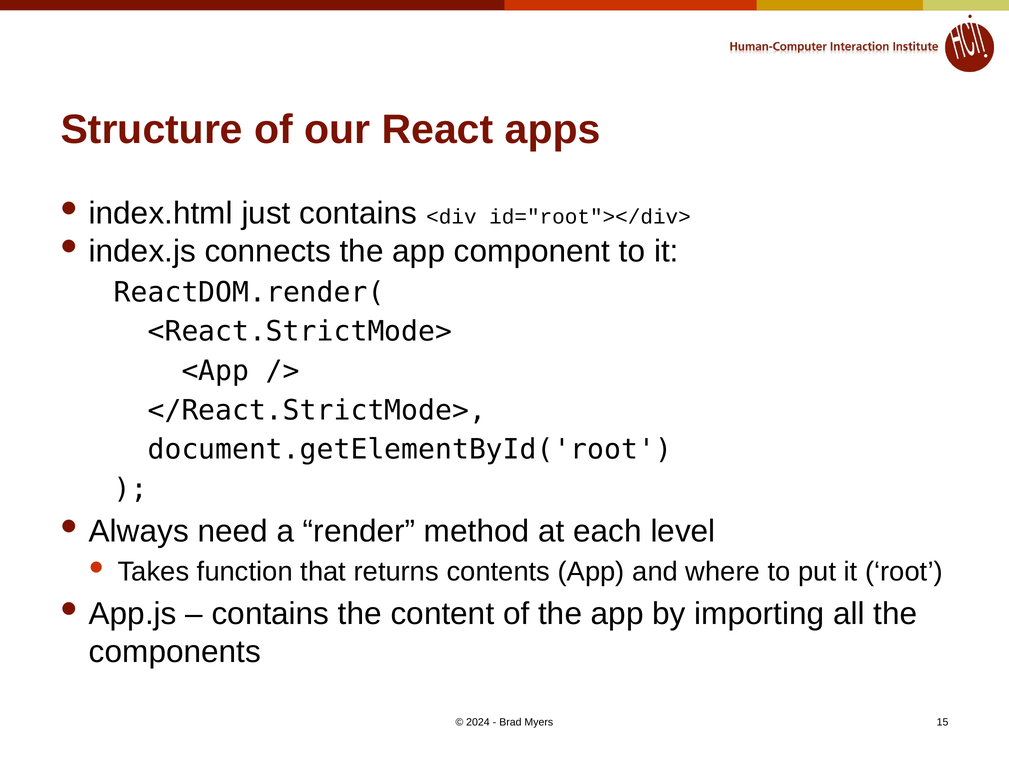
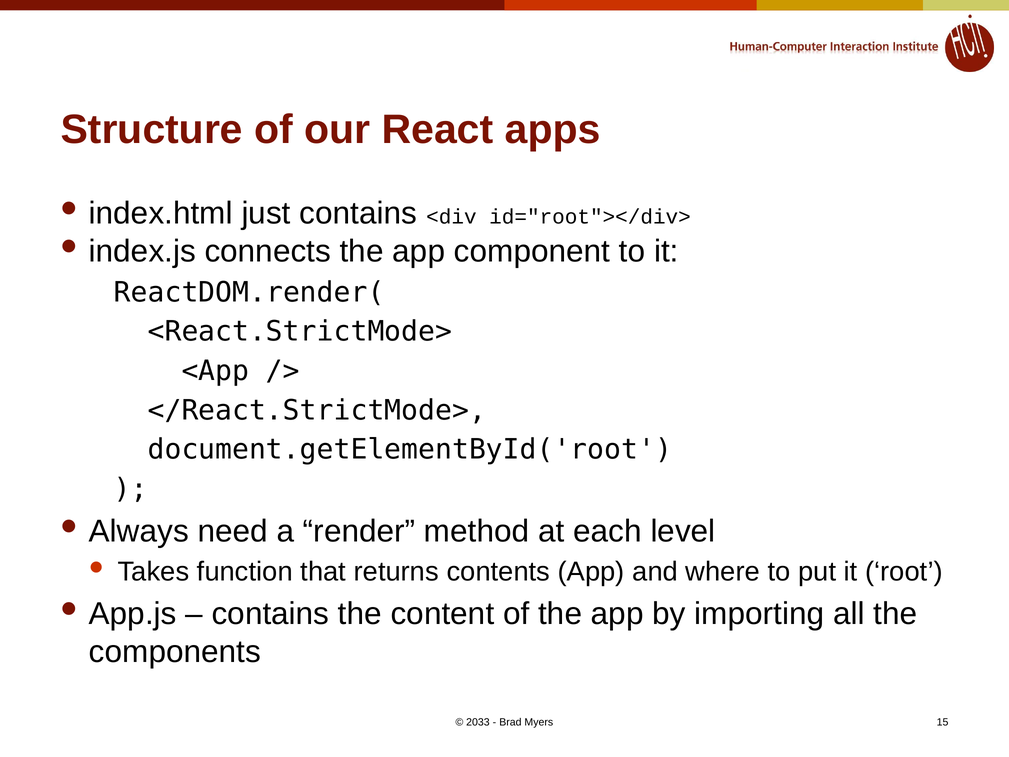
2024: 2024 -> 2033 (478, 722)
